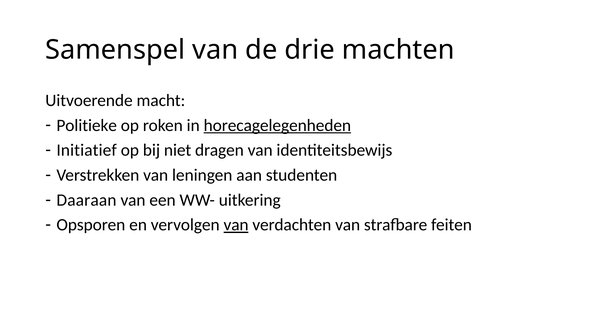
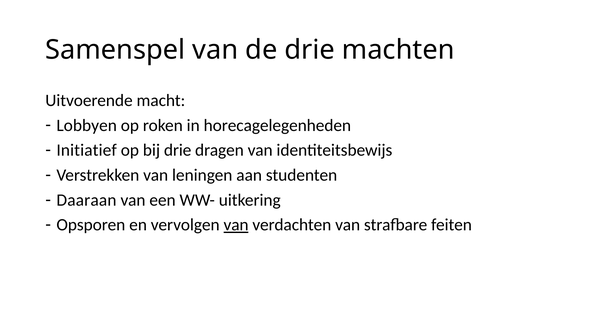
Politieke: Politieke -> Lobbyen (87, 125)
horecagelegenheden underline: present -> none (277, 125)
bij niet: niet -> drie (178, 150)
